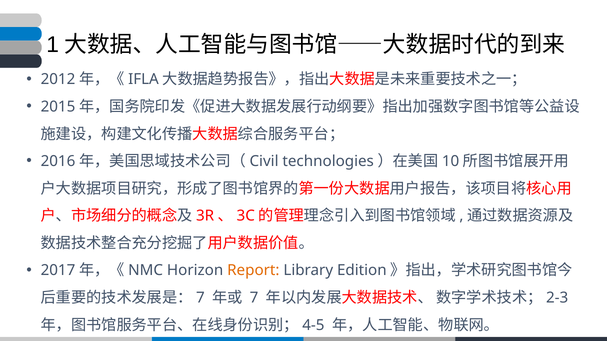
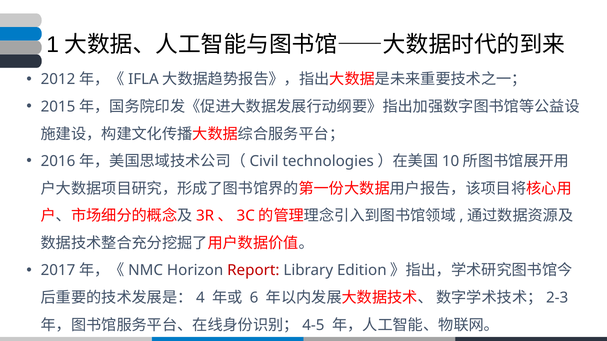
Report colour: orange -> red (253, 271)
7: 7 -> 4 (200, 298)
7: 7 -> 6 (254, 298)
